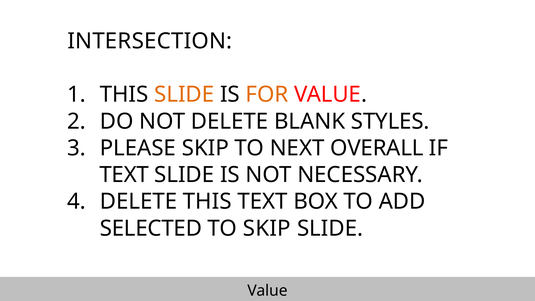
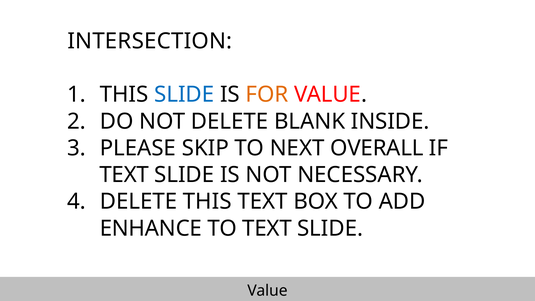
SLIDE colour: orange -> blue (184, 95)
STYLES: STYLES -> INSIDE (390, 121)
SELECTED: SELECTED -> ENHANCE (151, 228)
TO SKIP: SKIP -> TEXT (267, 228)
